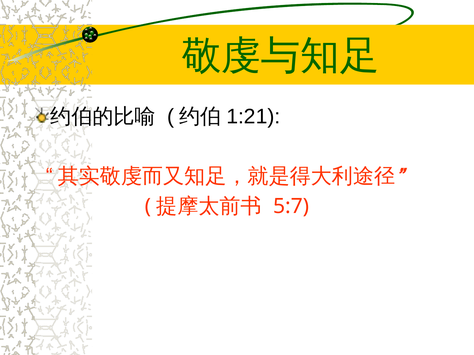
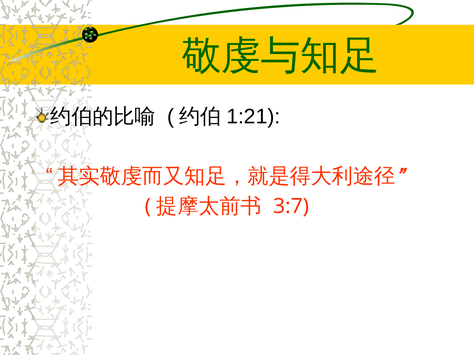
5:7: 5:7 -> 3:7 (291, 206)
